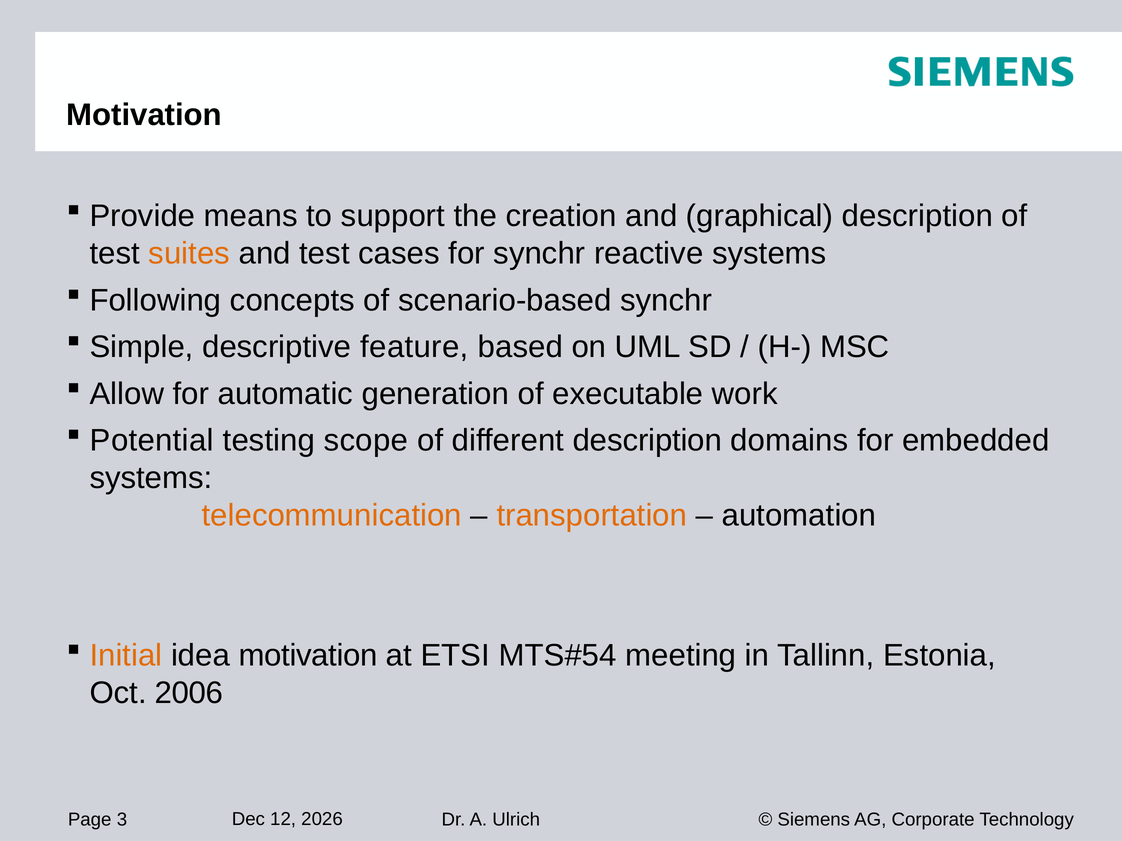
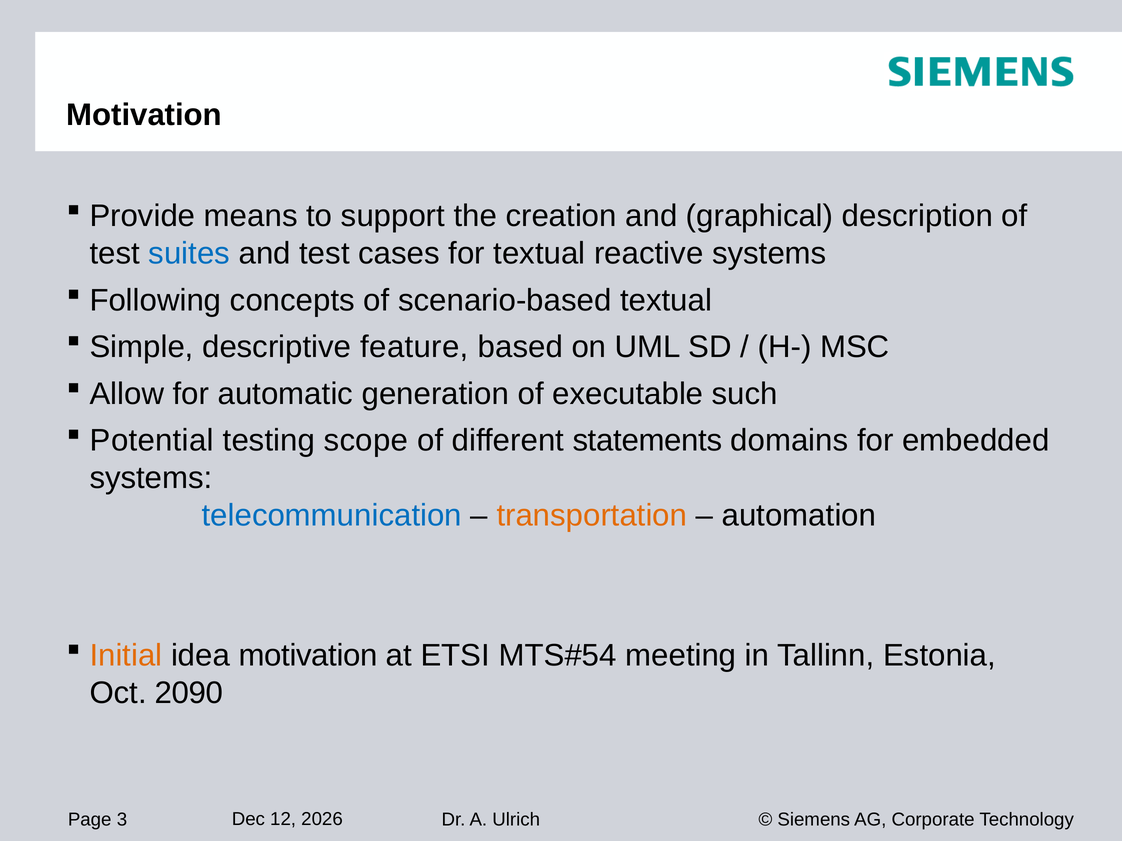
suites colour: orange -> blue (189, 254)
for synchr: synchr -> textual (539, 254)
scenario-based synchr: synchr -> textual (666, 300)
work: work -> such (745, 394)
different description: description -> statements (647, 441)
telecommunication colour: orange -> blue (332, 516)
2006: 2006 -> 2090 (189, 693)
